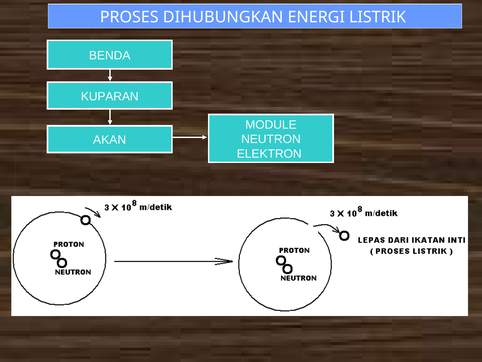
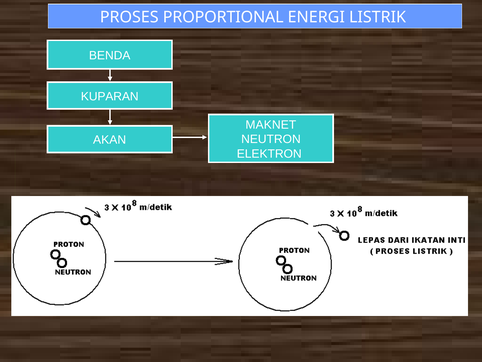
DIHUBUNGKAN: DIHUBUNGKAN -> PROPORTIONAL (223, 17)
MODULE: MODULE -> MAKNET (271, 125)
